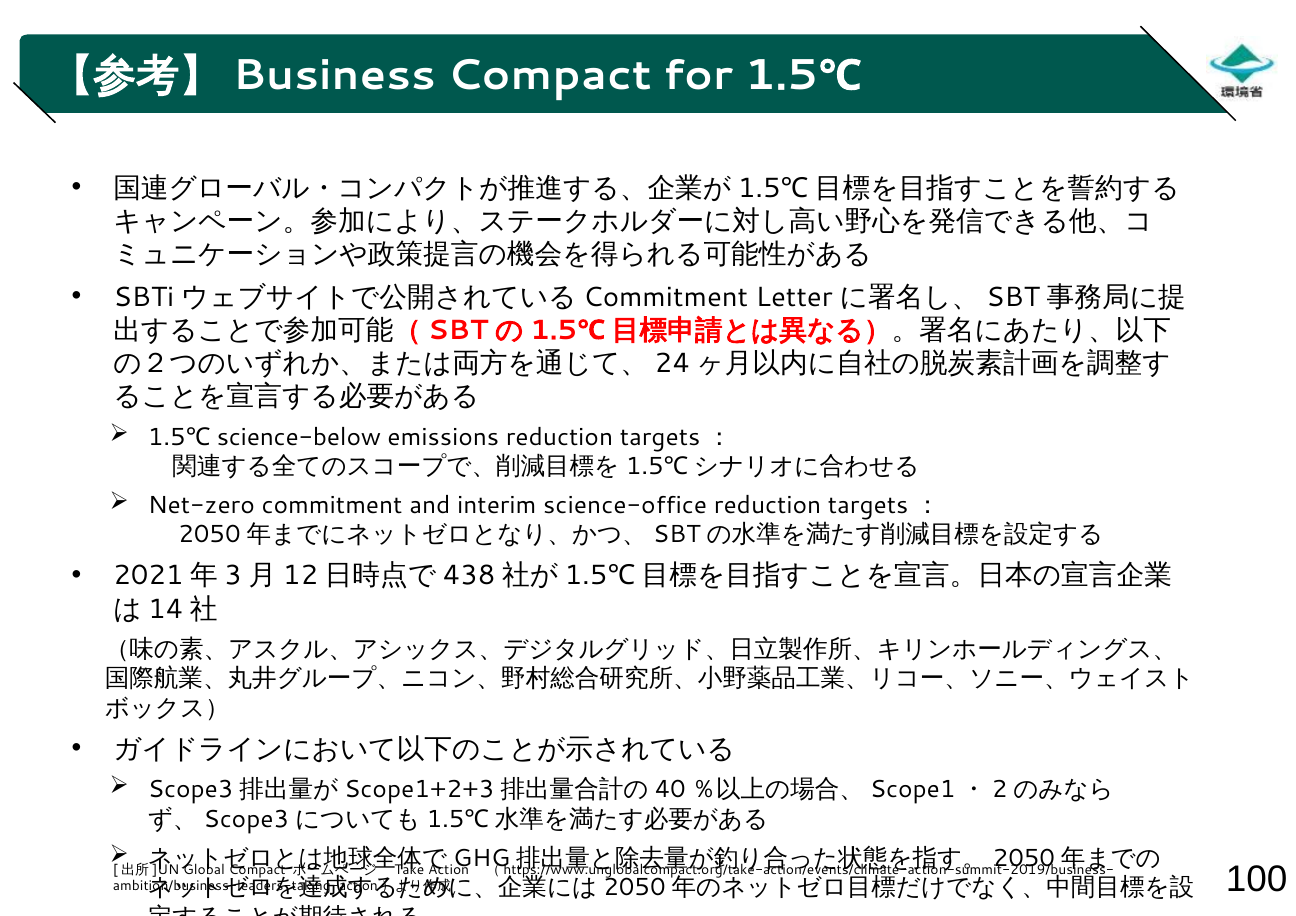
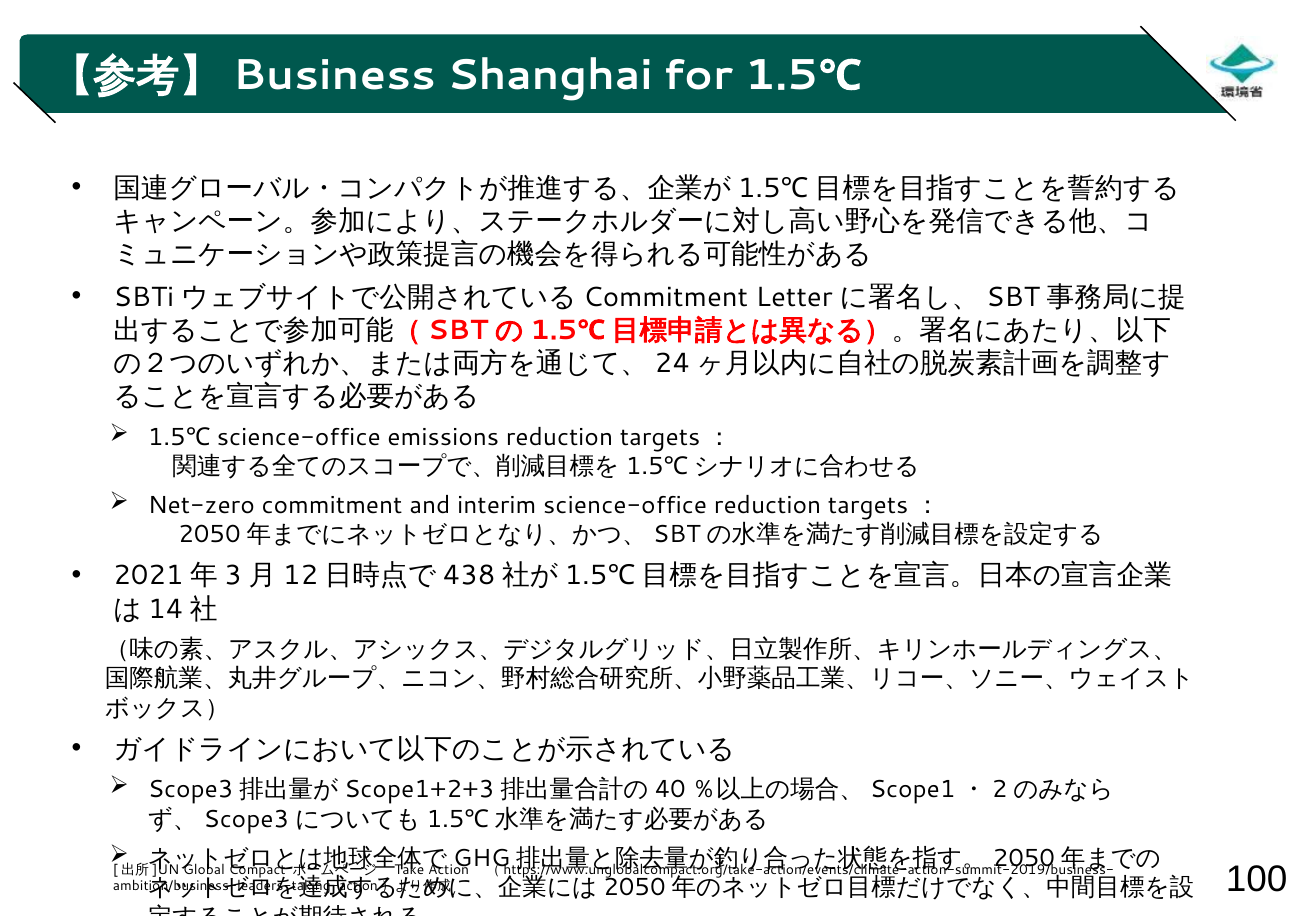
Compact: Compact -> Shanghai (550, 76)
science-below: science-below -> science-office (299, 437)
